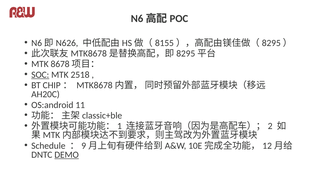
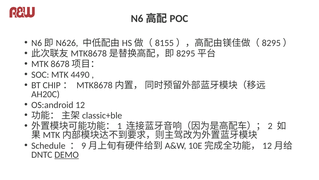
SOC underline: present -> none (40, 74)
2518: 2518 -> 4490 (80, 74)
11: 11 -> 12 (80, 105)
